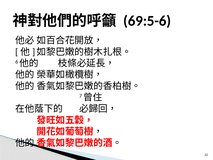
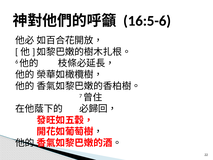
69:5-6: 69:5-6 -> 16:5-6 (147, 21)
